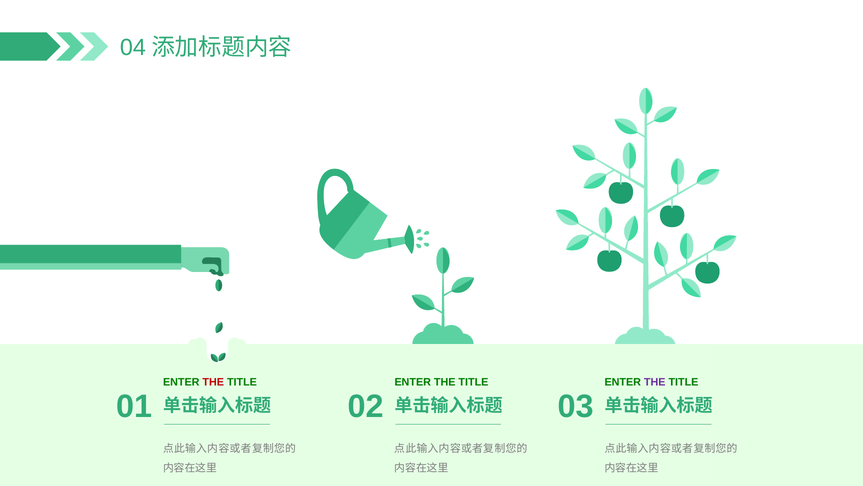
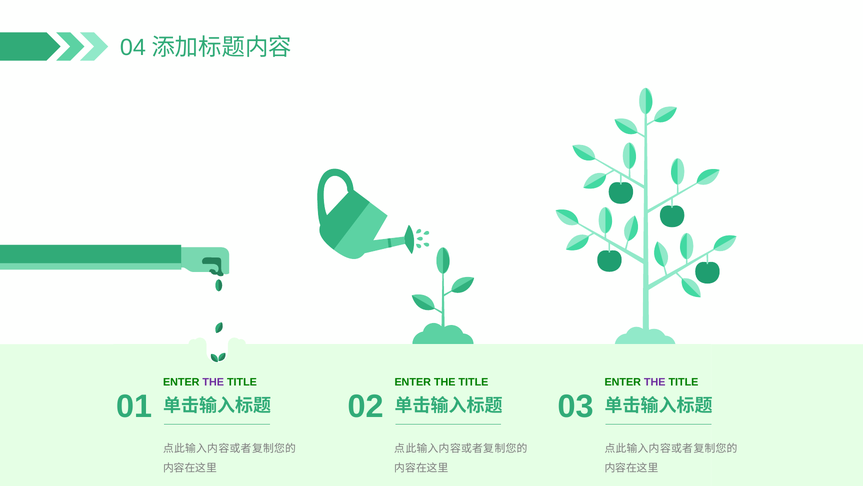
THE colour: red -> purple (213, 382)
